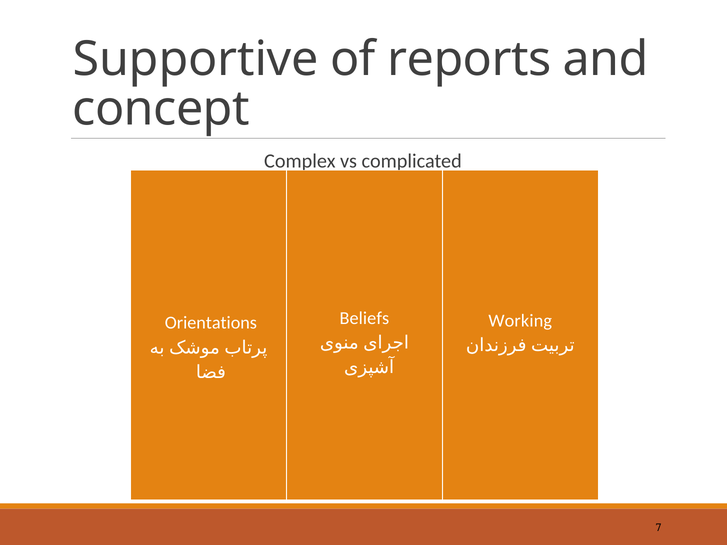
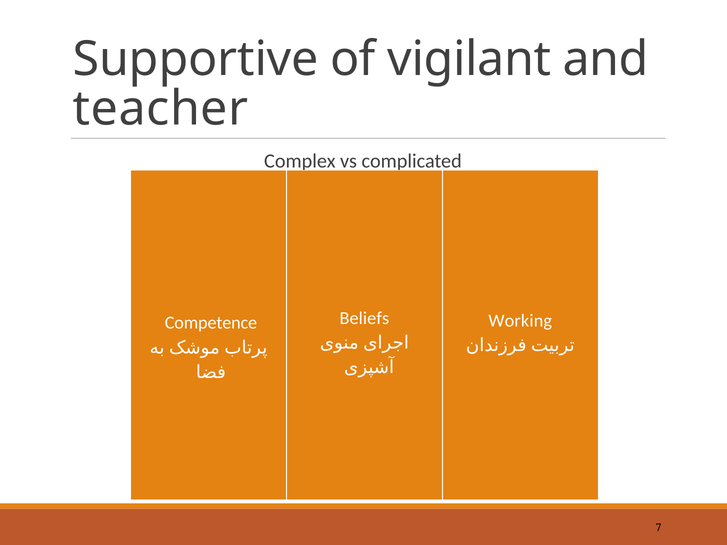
reports: reports -> vigilant (469, 59)
concept: concept -> teacher (161, 109)
Orientations: Orientations -> Competence (211, 323)
